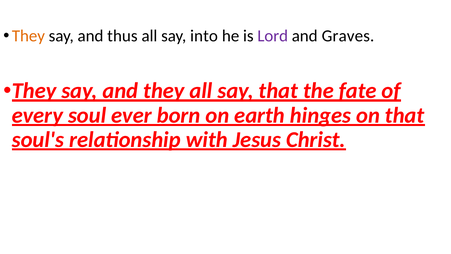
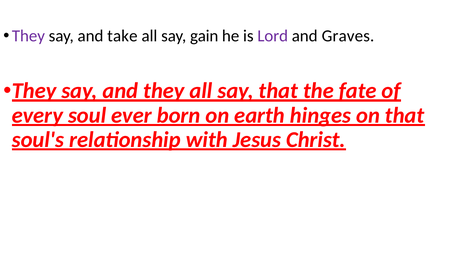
They colour: orange -> purple (28, 36)
thus: thus -> take (122, 36)
into: into -> gain (204, 36)
